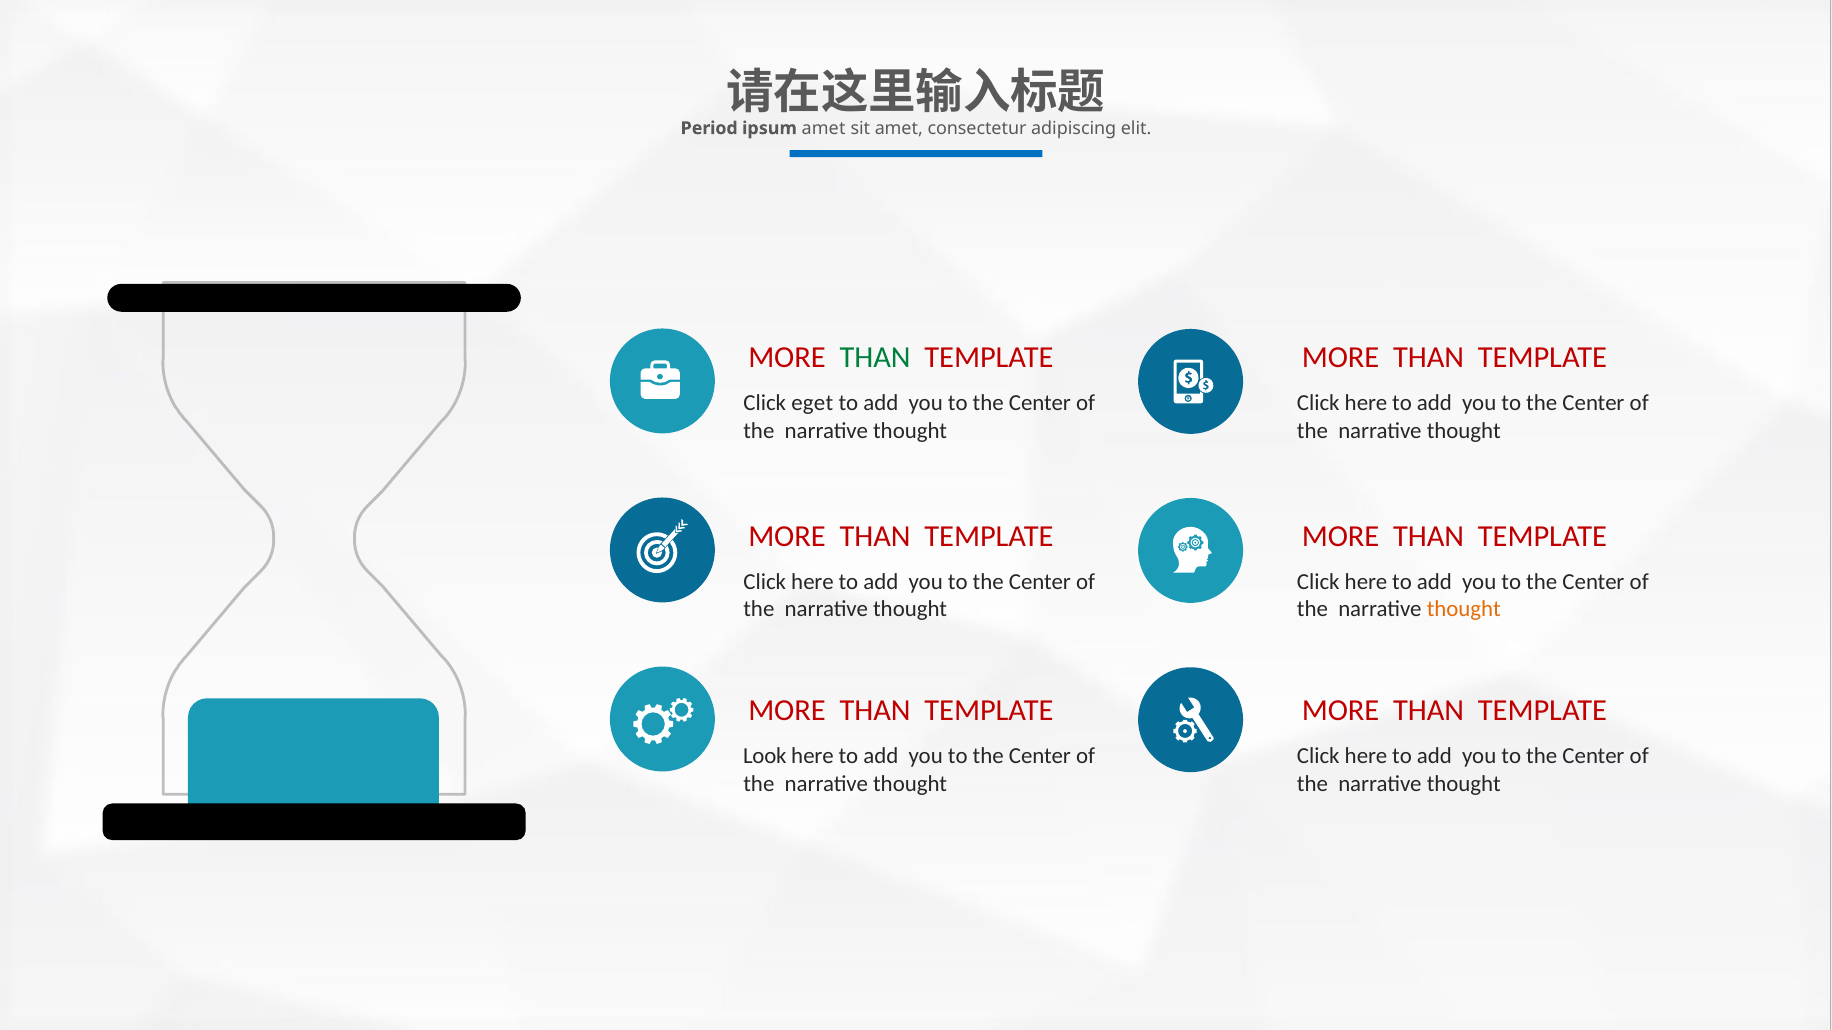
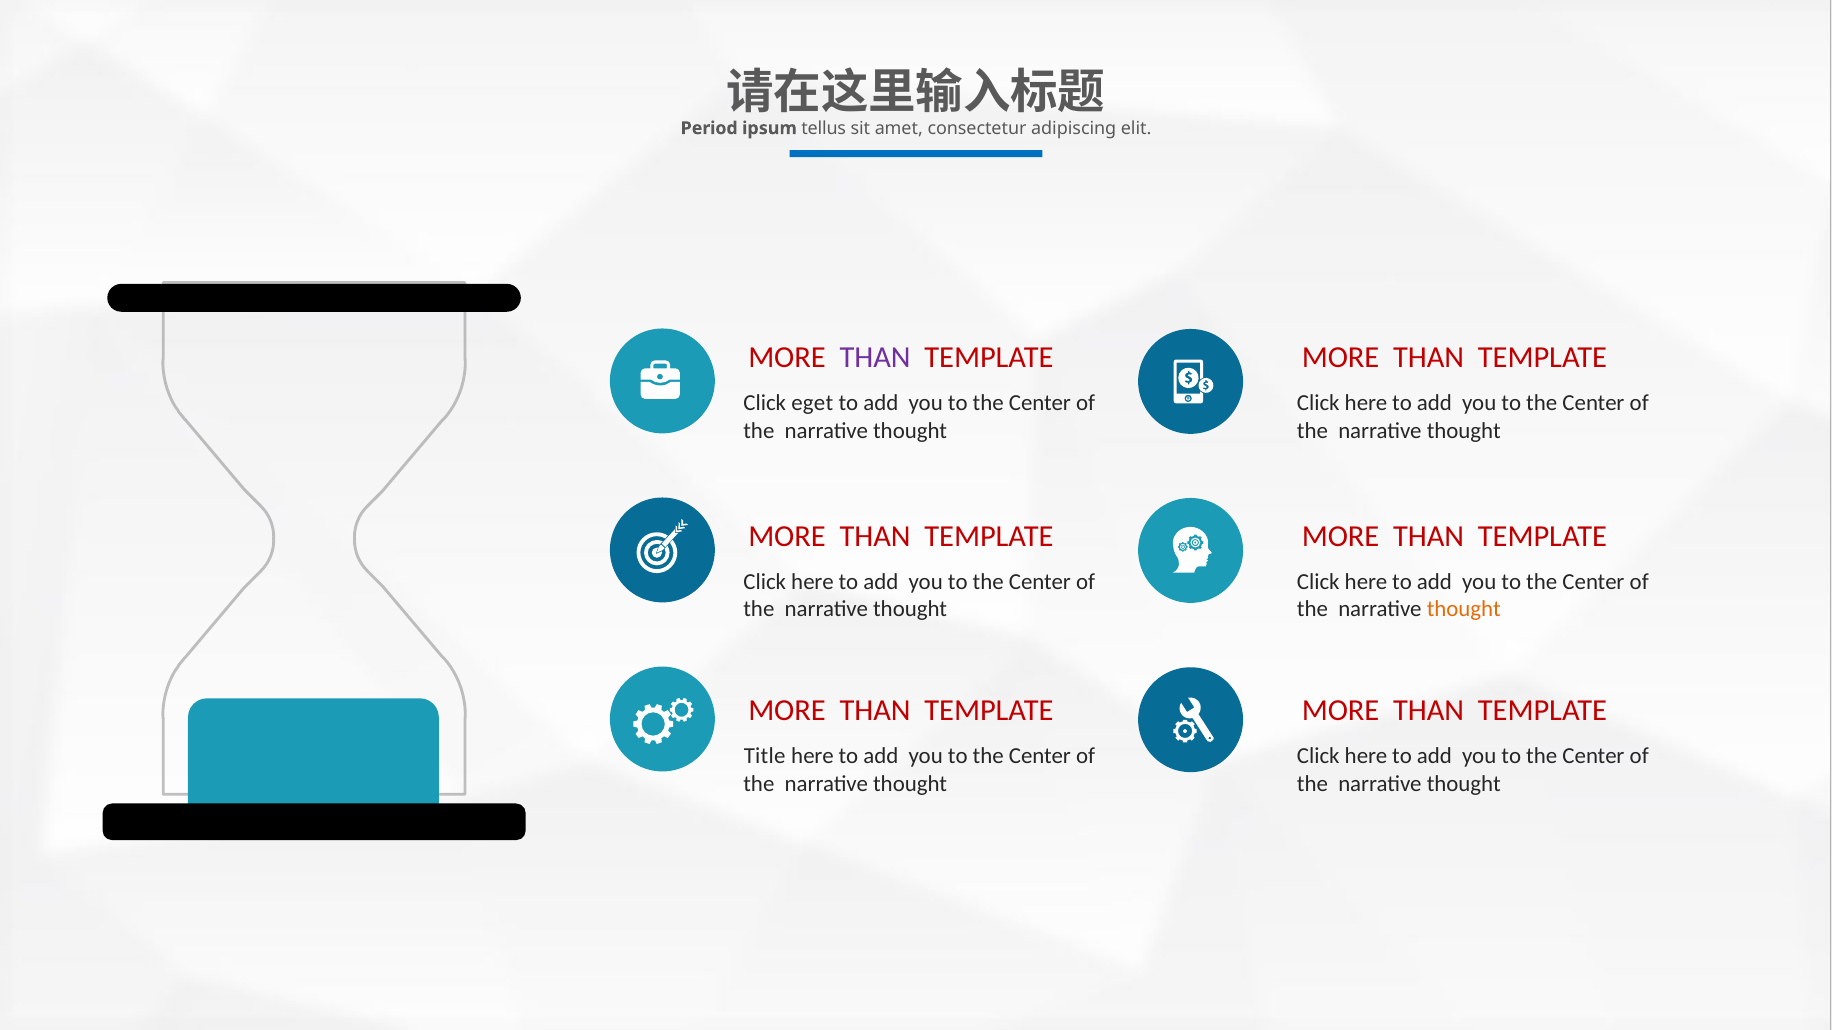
ipsum amet: amet -> tellus (824, 128)
THAN colour: green -> purple (875, 358)
Look: Look -> Title (765, 757)
